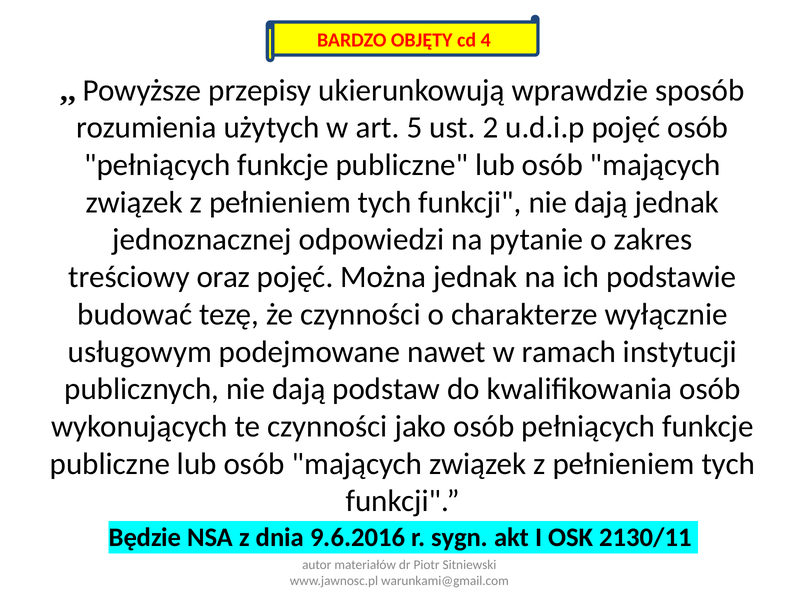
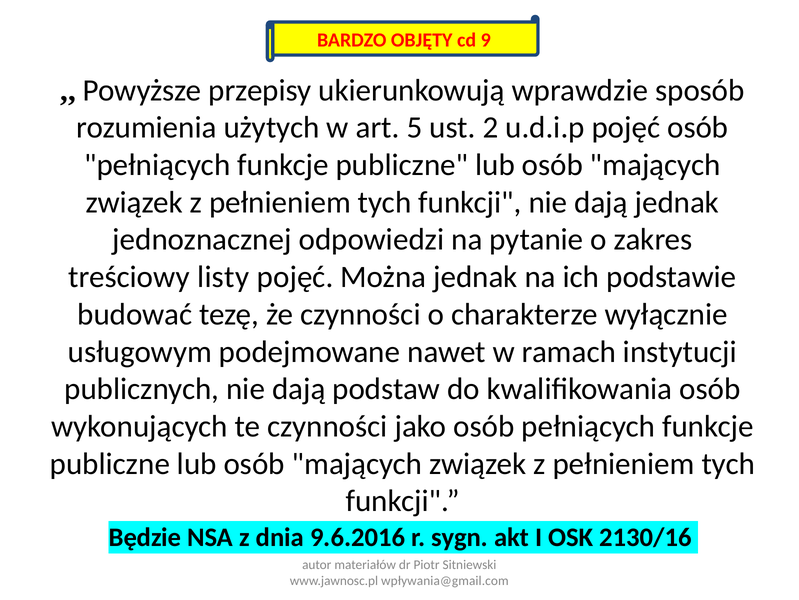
4: 4 -> 9 (486, 40)
oraz: oraz -> listy (223, 277)
2130/11: 2130/11 -> 2130/16 (646, 537)
warunkami@gmail.com: warunkami@gmail.com -> wpływania@gmail.com (445, 580)
